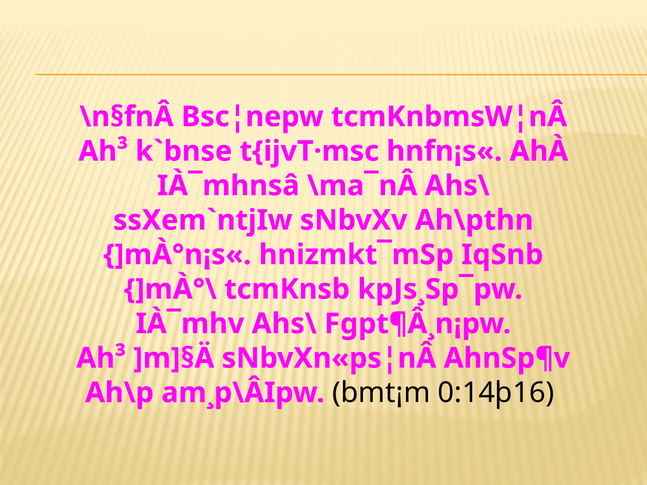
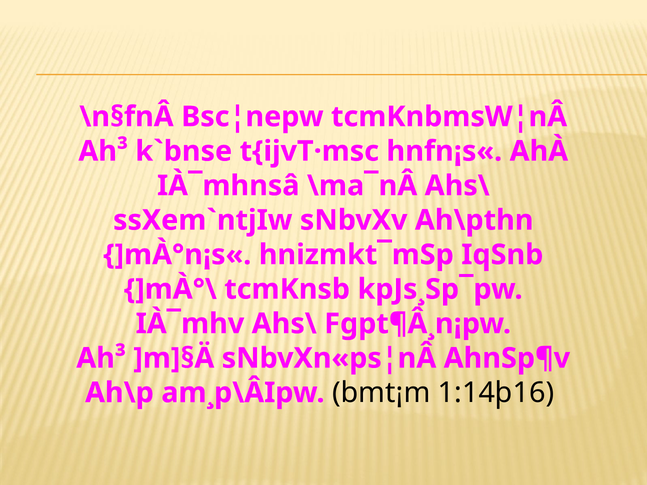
0:14þ16: 0:14þ16 -> 1:14þ16 (496, 393)
